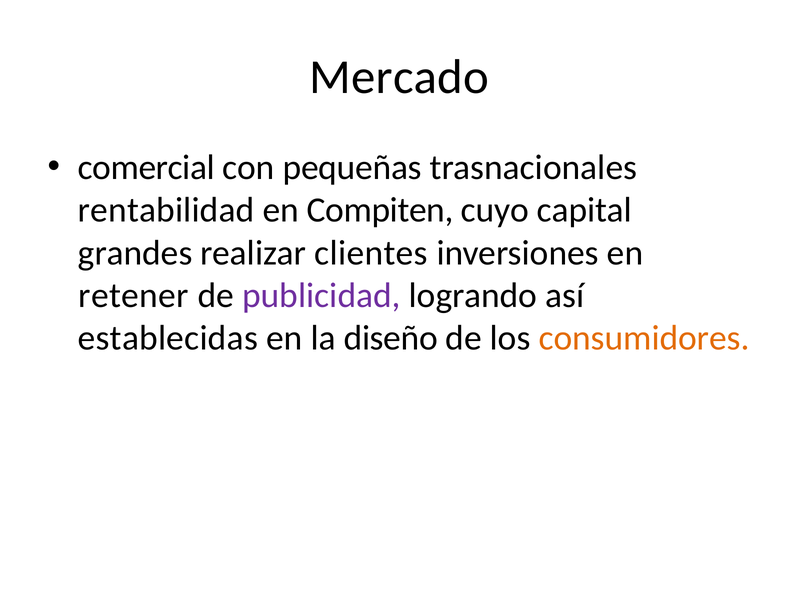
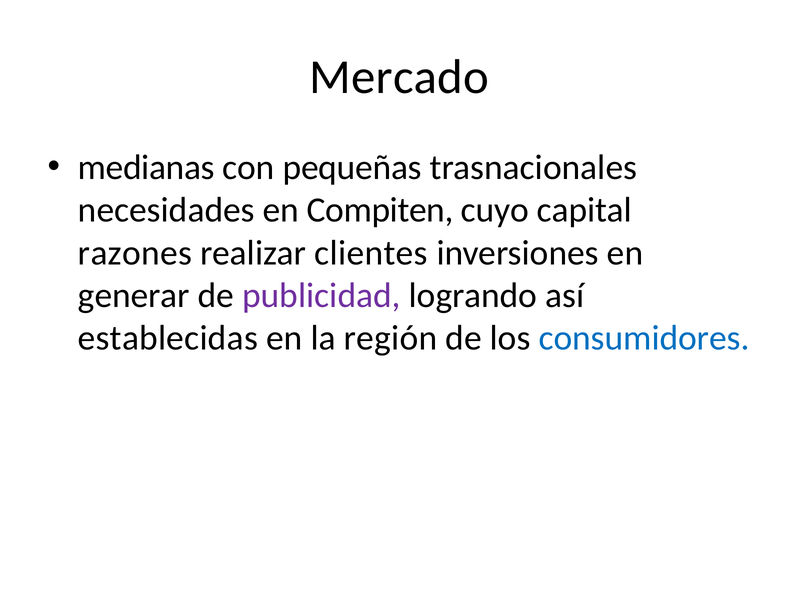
comercial: comercial -> medianas (146, 168)
rentabilidad: rentabilidad -> necesidades (166, 210)
grandes: grandes -> razones (135, 253)
retener: retener -> generar (134, 296)
diseño: diseño -> región (391, 338)
consumidores colour: orange -> blue (644, 338)
